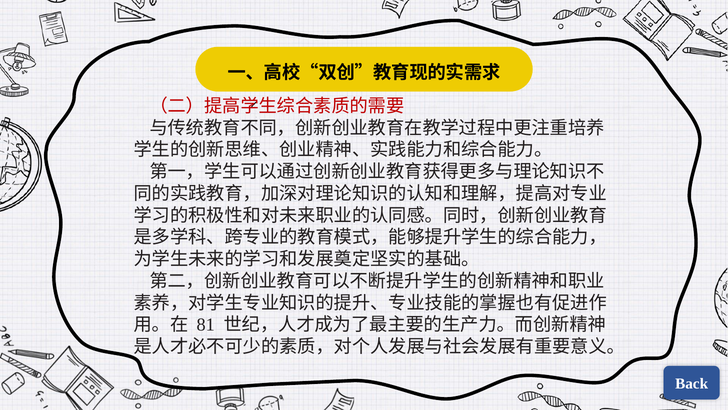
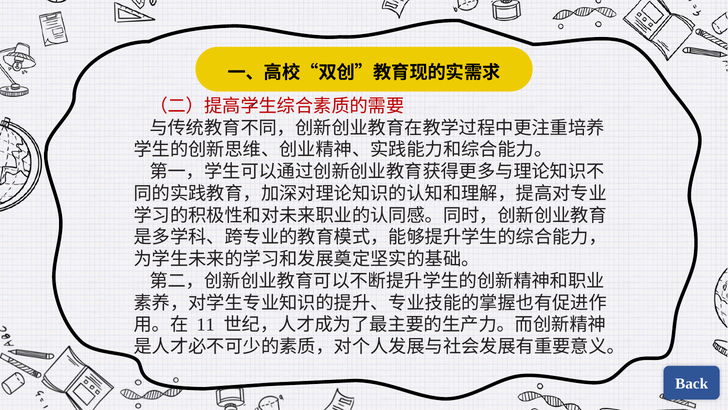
81: 81 -> 11 (206, 324)
